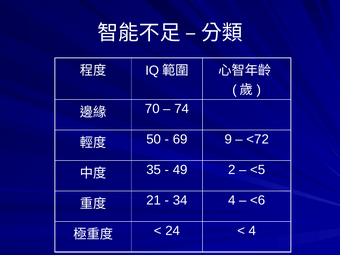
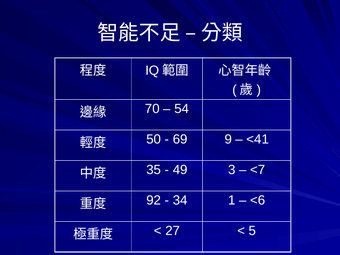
74: 74 -> 54 (182, 109)
<72: <72 -> <41 (258, 139)
2: 2 -> 3 (232, 170)
<5: <5 -> <7 (258, 170)
21: 21 -> 92 (154, 200)
34 4: 4 -> 1 (232, 200)
24: 24 -> 27 (173, 231)
4: 4 -> 5 (252, 231)
